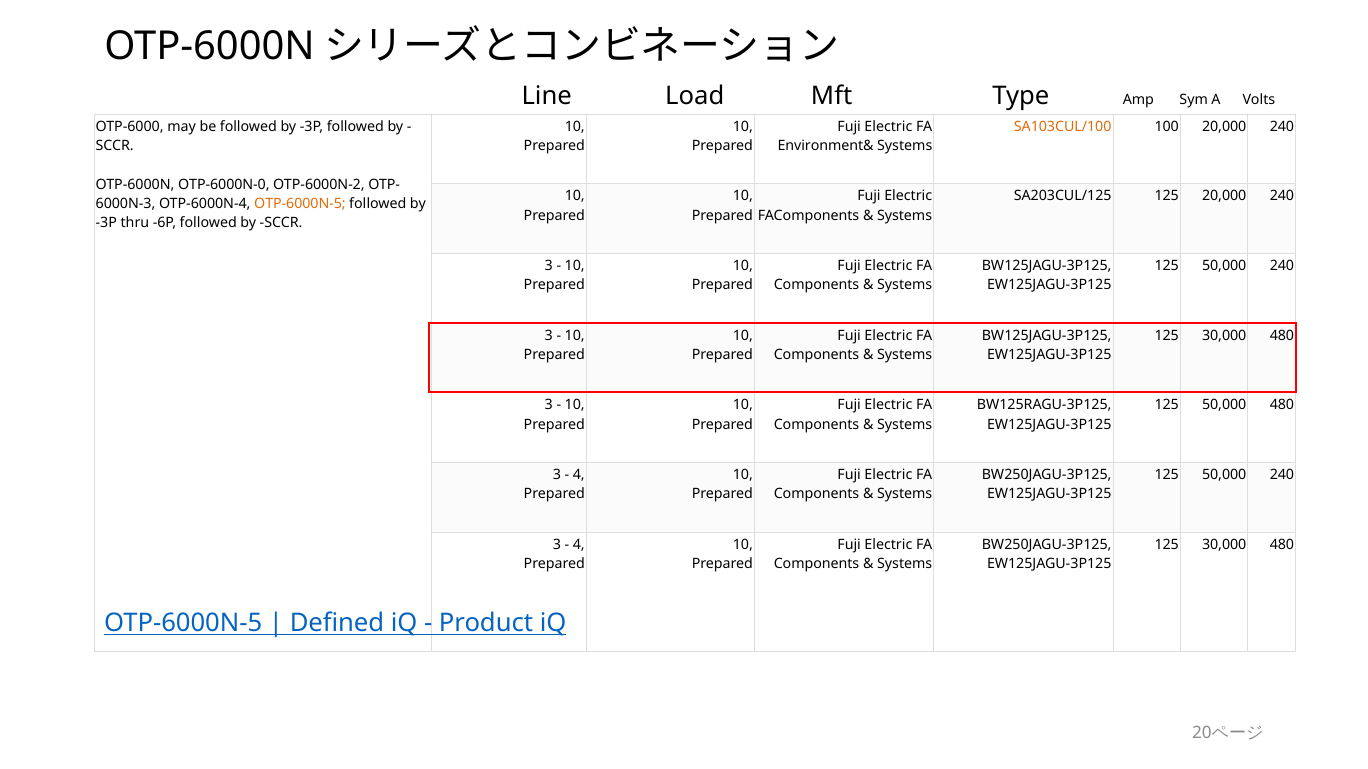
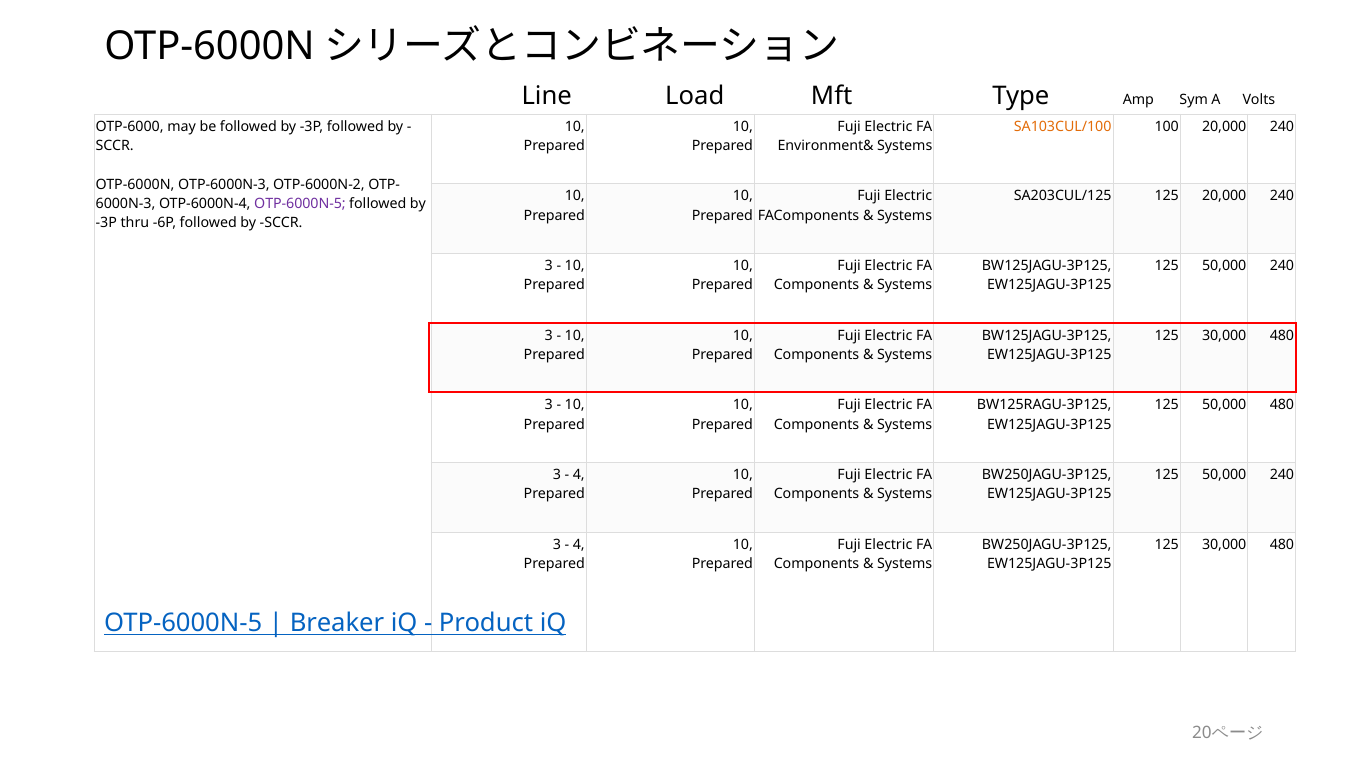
OTP-6000N-0: OTP-6000N-0 -> OTP-6000N-3 (224, 185)
OTP-6000N-5 colour: orange -> purple (300, 204)
Defined: Defined -> Breaker (337, 623)
